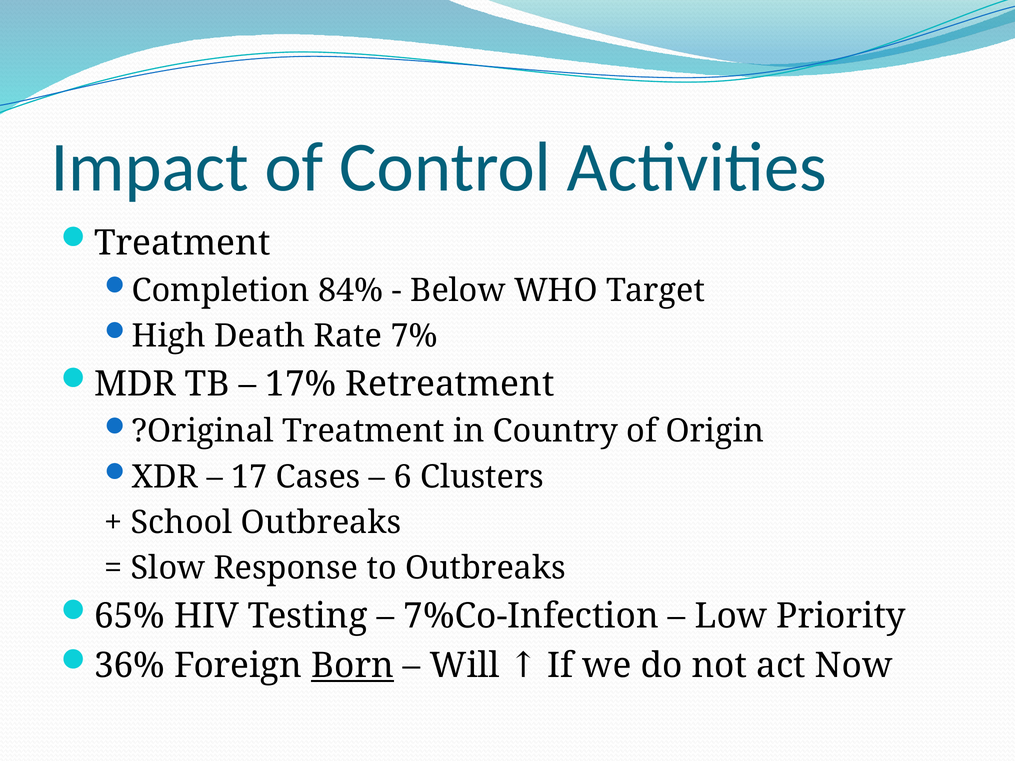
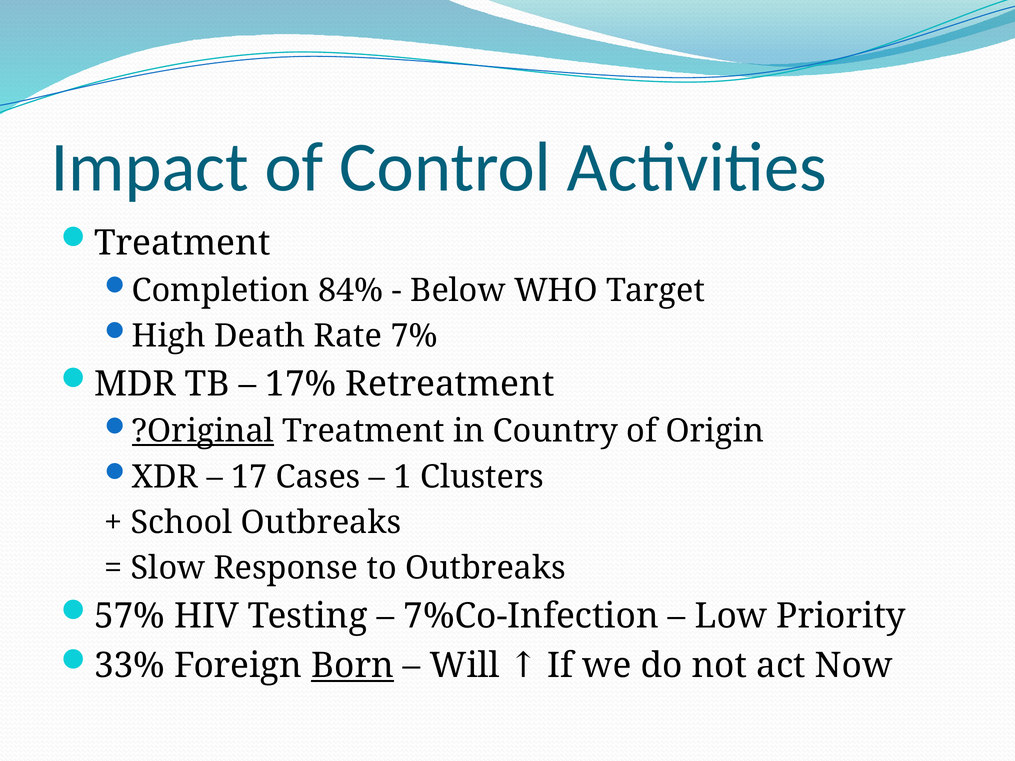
?Original underline: none -> present (203, 431)
6: 6 -> 1 (403, 477)
65%: 65% -> 57% (130, 616)
36%: 36% -> 33% (130, 666)
